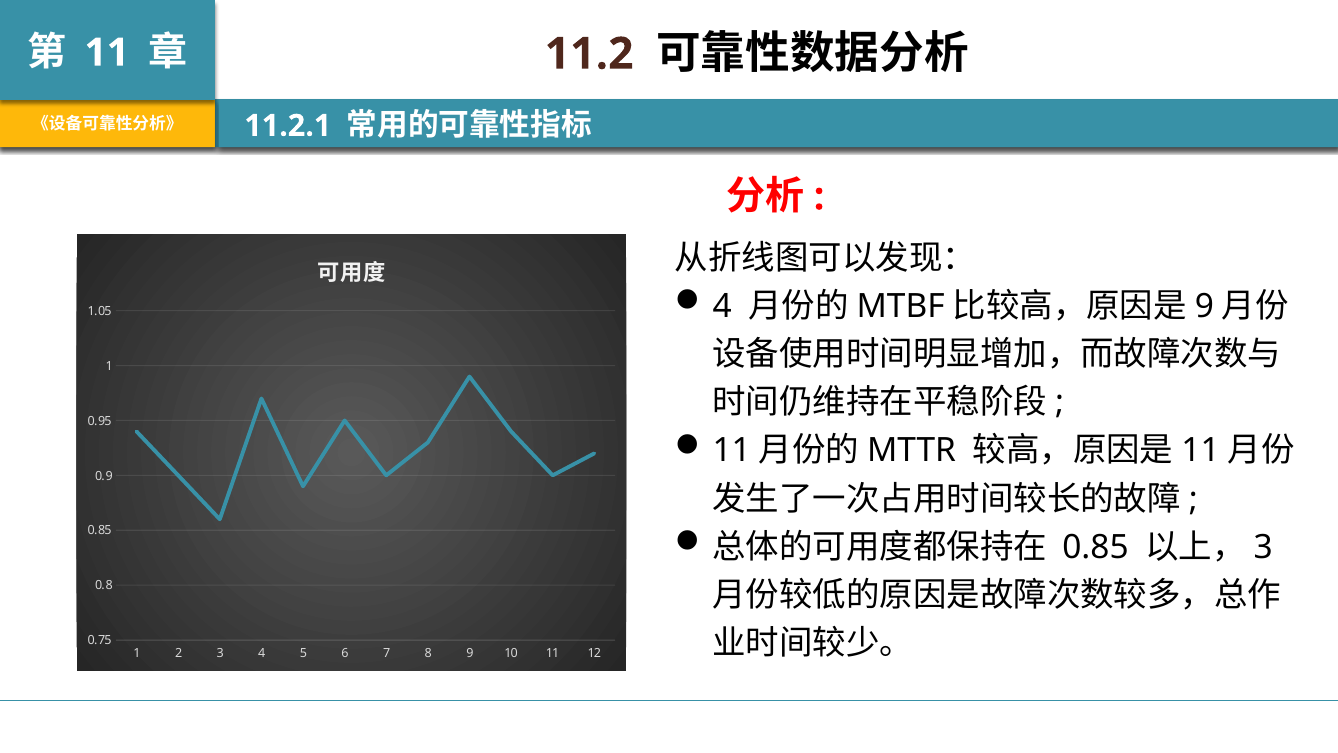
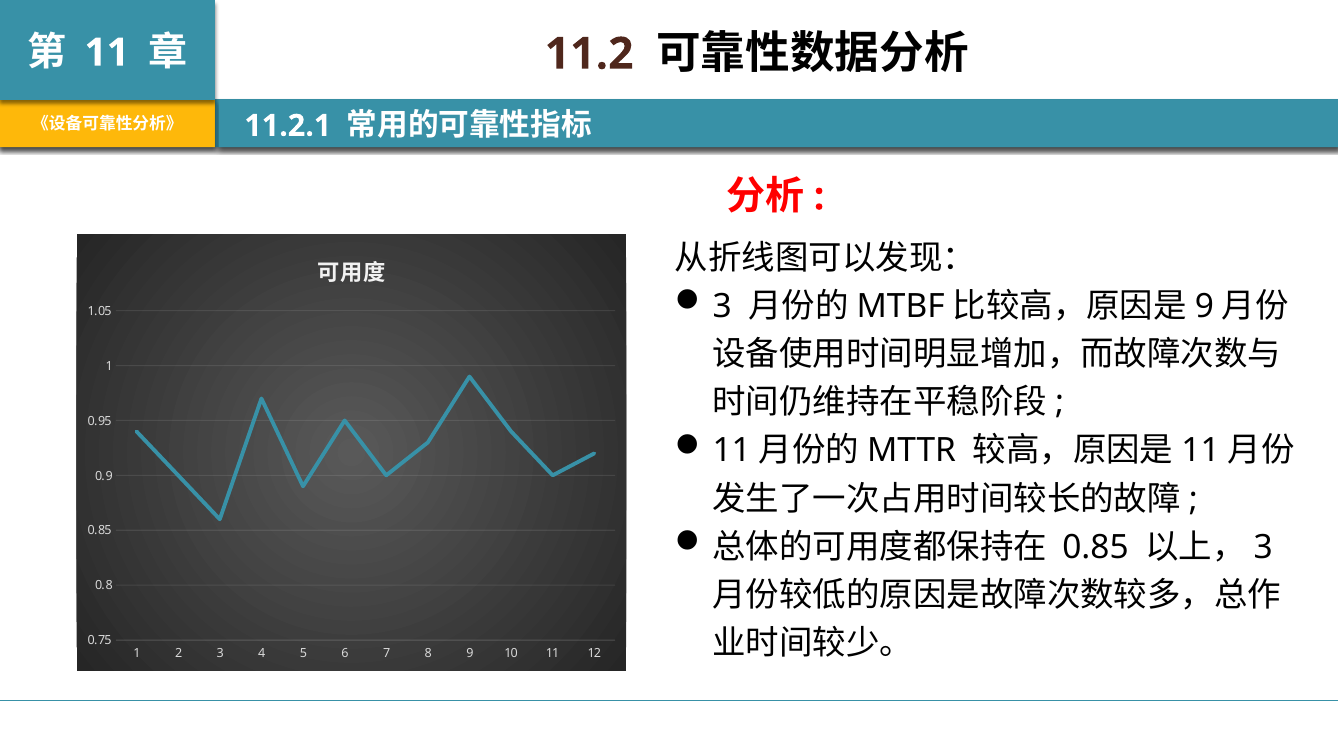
4: 4 -> 3 (722, 306)
